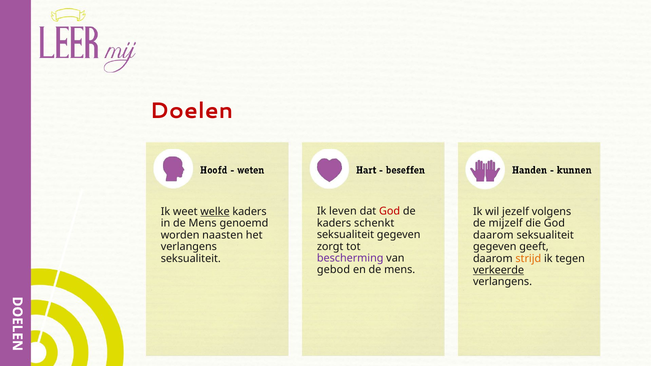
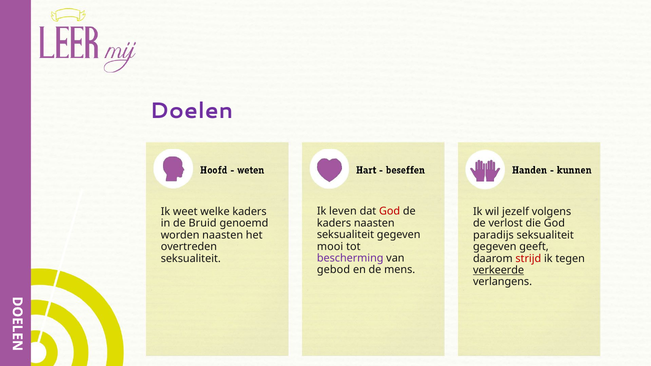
Doelen colour: red -> purple (191, 111)
welke underline: present -> none (215, 212)
kaders schenkt: schenkt -> naasten (374, 223)
in de Mens: Mens -> Bruid (203, 223)
mijzelf: mijzelf -> verlost (506, 224)
daarom: daarom -> paradijs (493, 235)
zorgt: zorgt -> mooi (330, 247)
verlangens: verlangens -> overtreden (189, 247)
strijd colour: orange -> red (528, 259)
